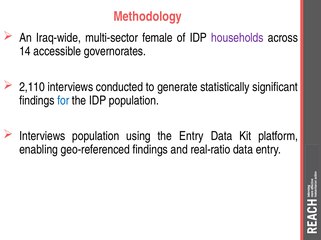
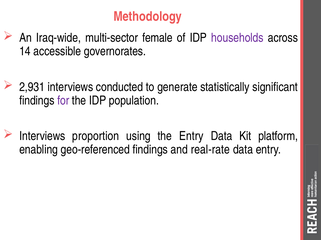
2,110: 2,110 -> 2,931 (32, 87)
for colour: blue -> purple (63, 101)
Interviews population: population -> proportion (96, 137)
real-ratio: real-ratio -> real-rate (210, 150)
